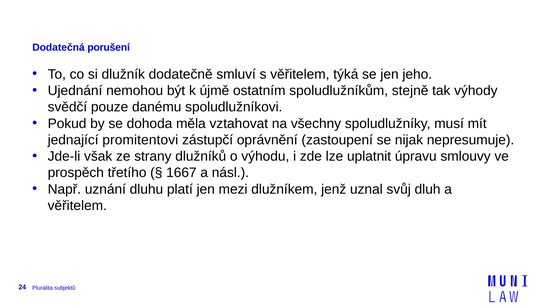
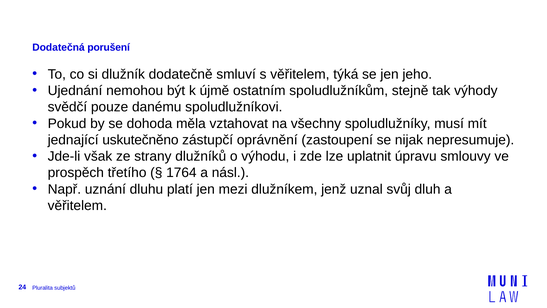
promitentovi: promitentovi -> uskutečněno (140, 140)
1667: 1667 -> 1764 (181, 173)
